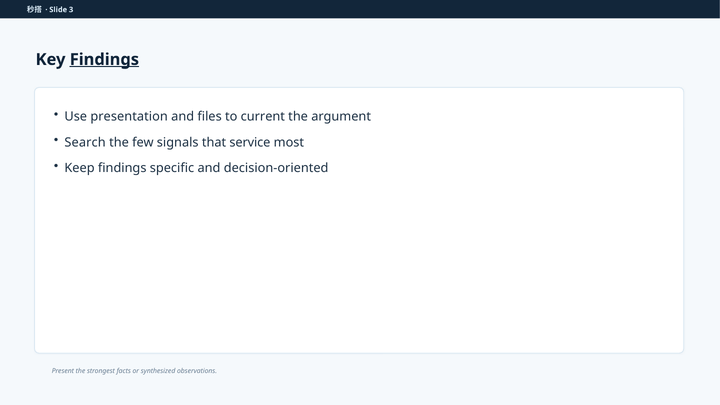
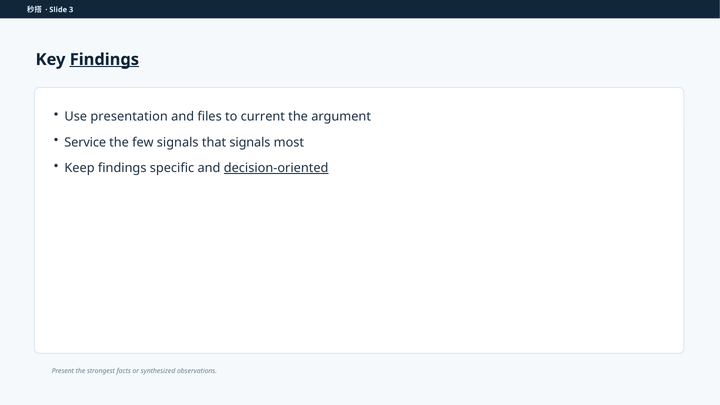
Search: Search -> Service (85, 142)
that service: service -> signals (250, 142)
decision-oriented underline: none -> present (276, 168)
